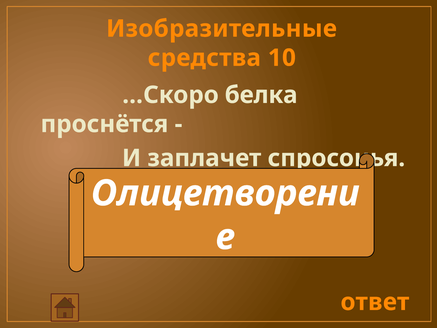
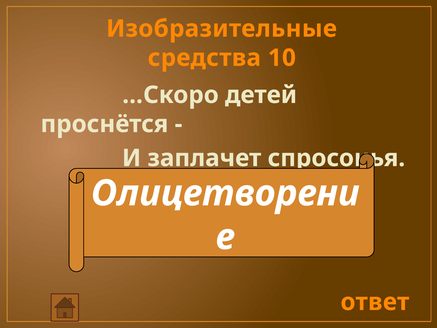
белка: белка -> детей (261, 95)
